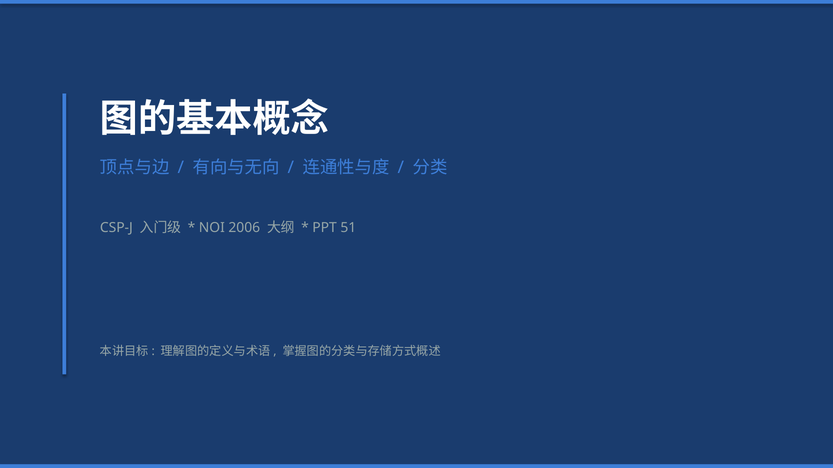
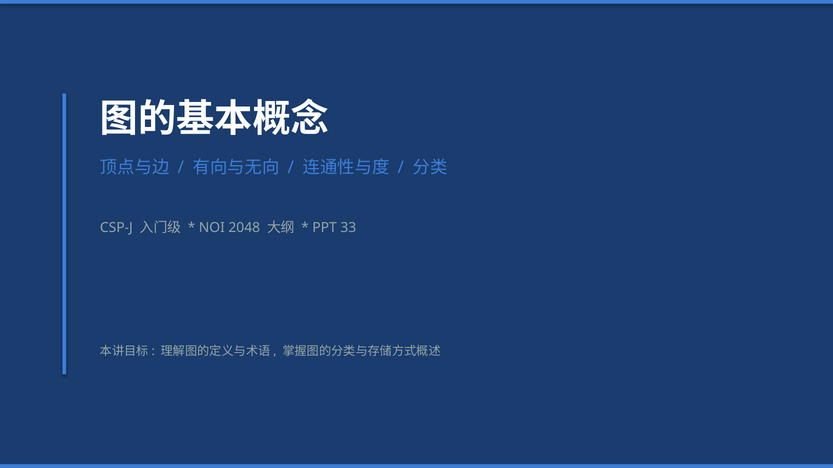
2006: 2006 -> 2048 (244, 228)
51: 51 -> 33 (348, 228)
